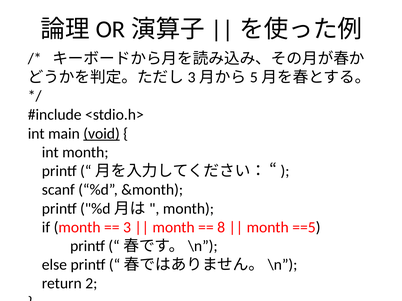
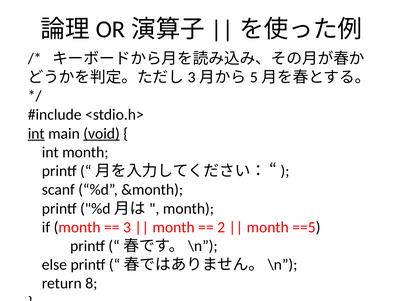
int underline: none -> present (36, 134)
8: 8 -> 2 (221, 228)
2: 2 -> 8 (91, 284)
